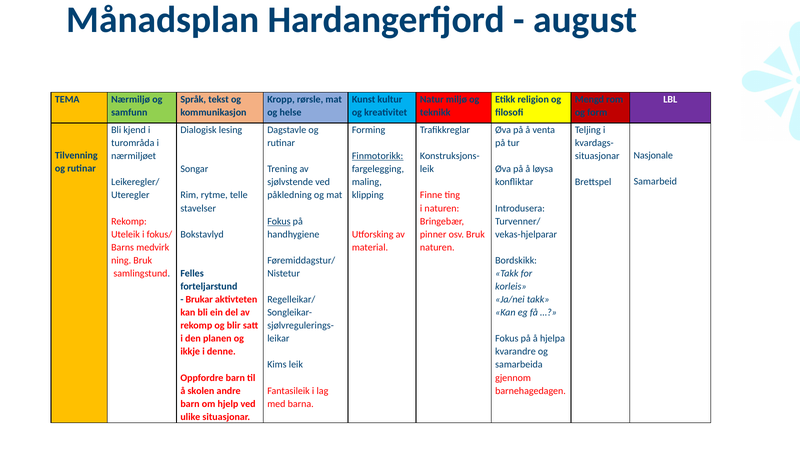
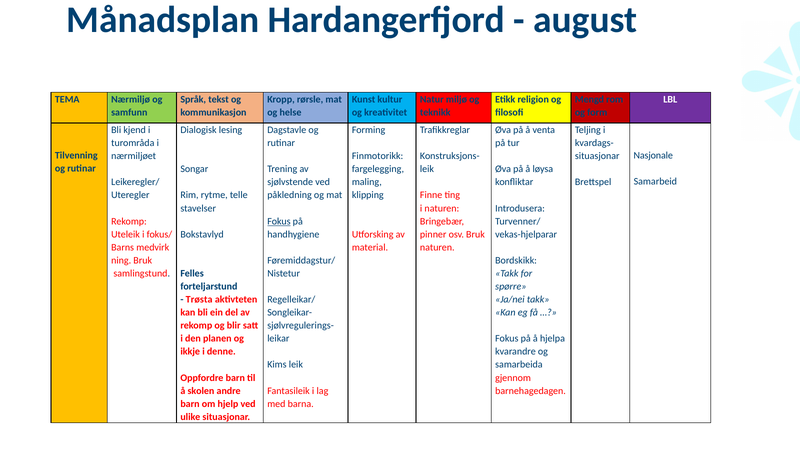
Finmotorikk underline: present -> none (378, 156)
korleis: korleis -> spørre (511, 286)
Brukar: Brukar -> Trøsta (199, 299)
